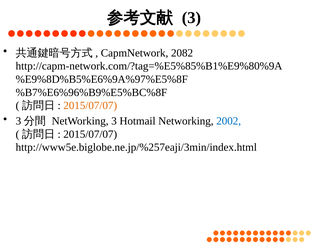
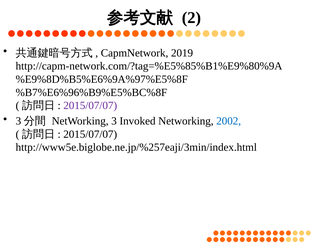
3: 3 -> 2 (191, 18)
2082: 2082 -> 2019 (182, 53)
2015/07/07 colour: orange -> purple (90, 106)
Hotmail: Hotmail -> Invoked (138, 121)
